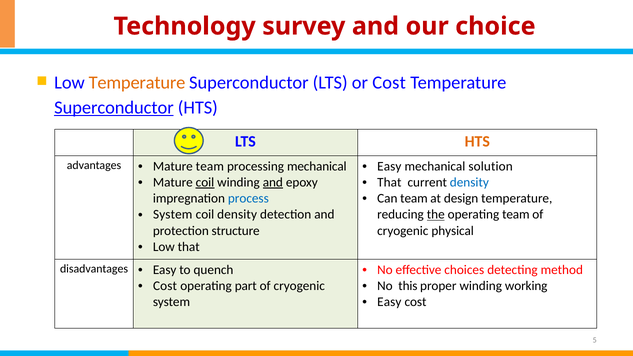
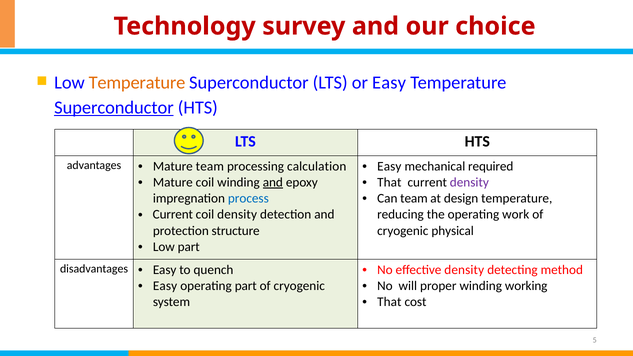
or Cost: Cost -> Easy (389, 83)
HTS colour: orange -> black (477, 142)
solution: solution -> required (491, 166)
processing mechanical: mechanical -> calculation (317, 166)
coil underline: present -> none (205, 182)
density colour: blue -> purple (469, 182)
System: System -> Current (173, 215)
the underline: present -> none (436, 215)
operating team: team -> work (516, 215)
Low that: that -> part (189, 247)
effective choices: choices -> density (464, 270)
Cost: Cost -> Easy (165, 286)
this: this -> will (408, 286)
Easy: Easy -> That (389, 302)
